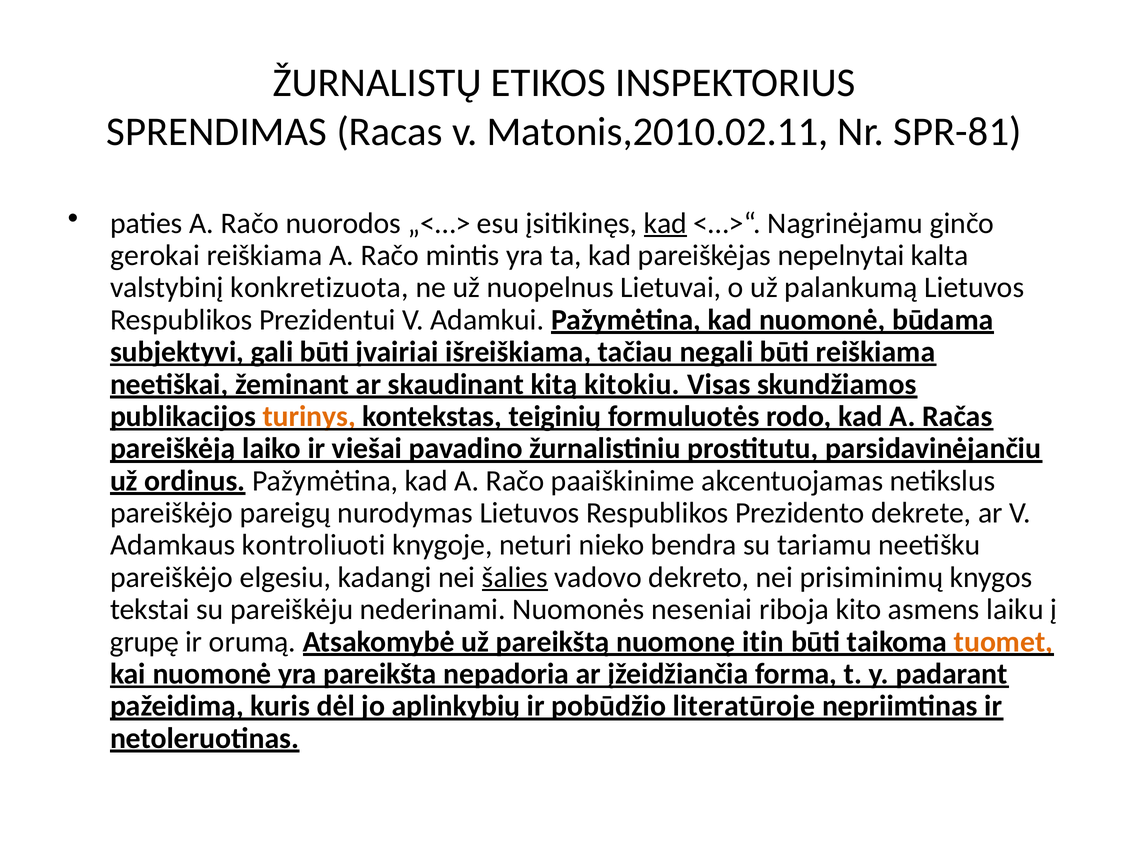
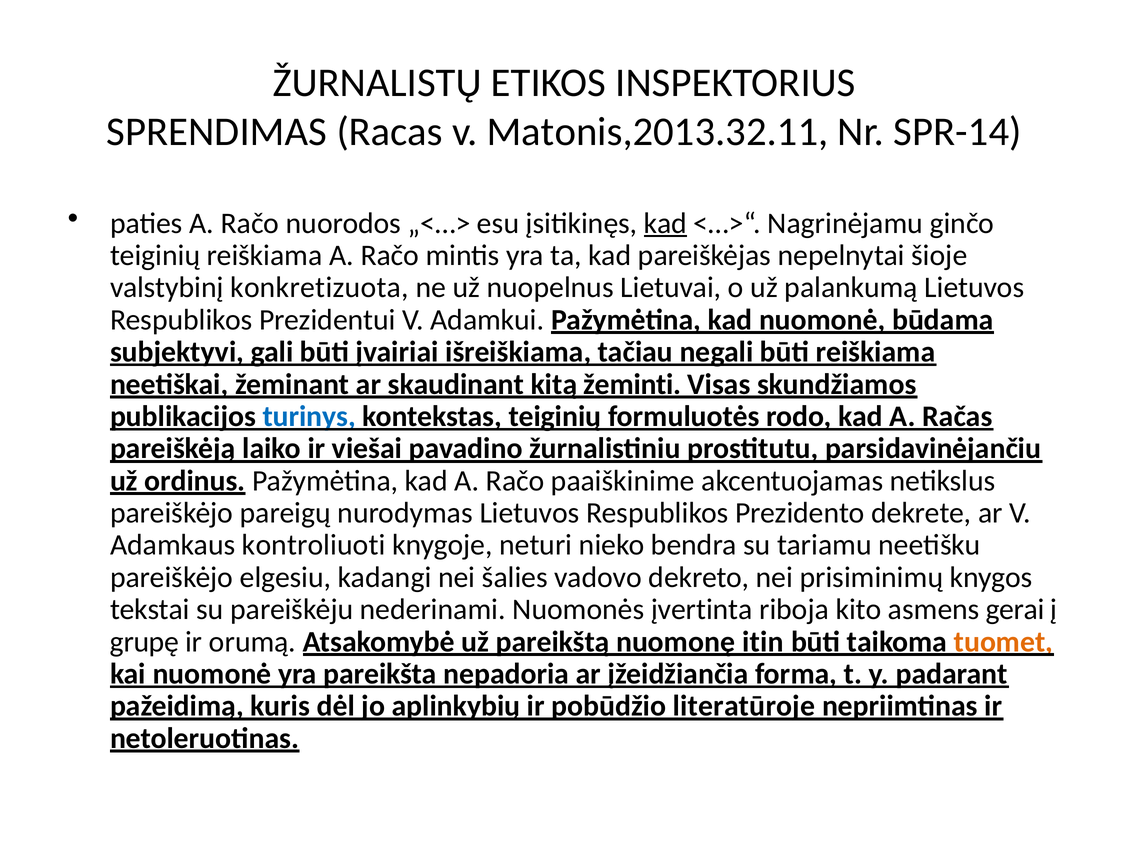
Matonis,2010.02.11: Matonis,2010.02.11 -> Matonis,2013.32.11 (657, 132)
SPR-81: SPR-81 -> SPR-14 (957, 132)
gerokai: gerokai -> teiginių (155, 255)
kalta: kalta -> šioje (939, 255)
kitokiu: kitokiu -> žeminti (632, 384)
turinys colour: orange -> blue (309, 416)
šalies underline: present -> none (515, 577)
neseniai: neseniai -> įvertinta (702, 609)
laiku: laiku -> gerai (1015, 609)
